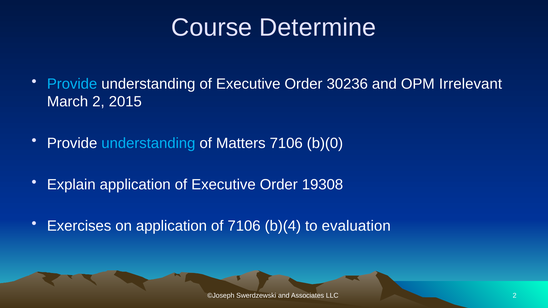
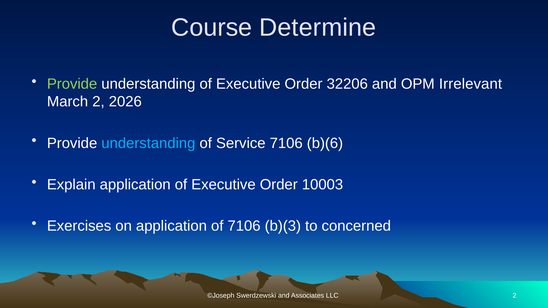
Provide colour: light blue -> light green (72, 84)
30236: 30236 -> 32206 (347, 84)
2015: 2015 -> 2026 (125, 102)
Matters: Matters -> Service (241, 143)
b)(0: b)(0 -> b)(6 (325, 143)
19308: 19308 -> 10003 (322, 185)
b)(4: b)(4 -> b)(3 (283, 226)
evaluation: evaluation -> concerned (356, 226)
